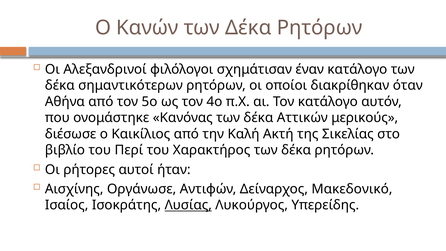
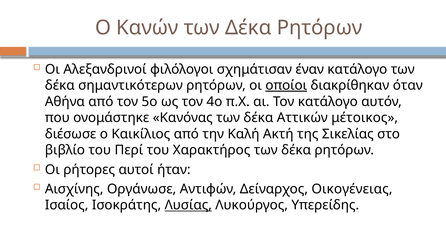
οποίοι underline: none -> present (286, 85)
μερικούς: μερικούς -> μέτοικος (365, 118)
Μακεδονικό: Μακεδονικό -> Οικογένειας (352, 189)
